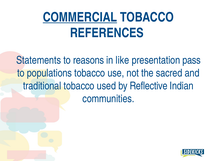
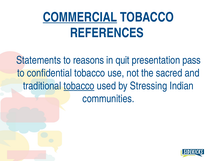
like: like -> quit (123, 60)
populations: populations -> confidential (49, 73)
tobacco underline: none -> present (79, 86)
Reflective: Reflective -> Stressing (149, 86)
